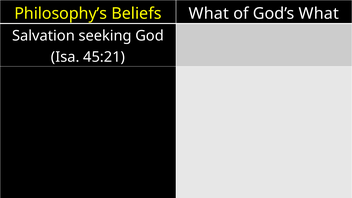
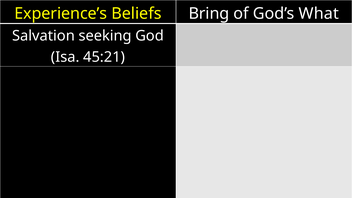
Philosophy’s: Philosophy’s -> Experience’s (61, 13)
Beliefs What: What -> Bring (209, 13)
